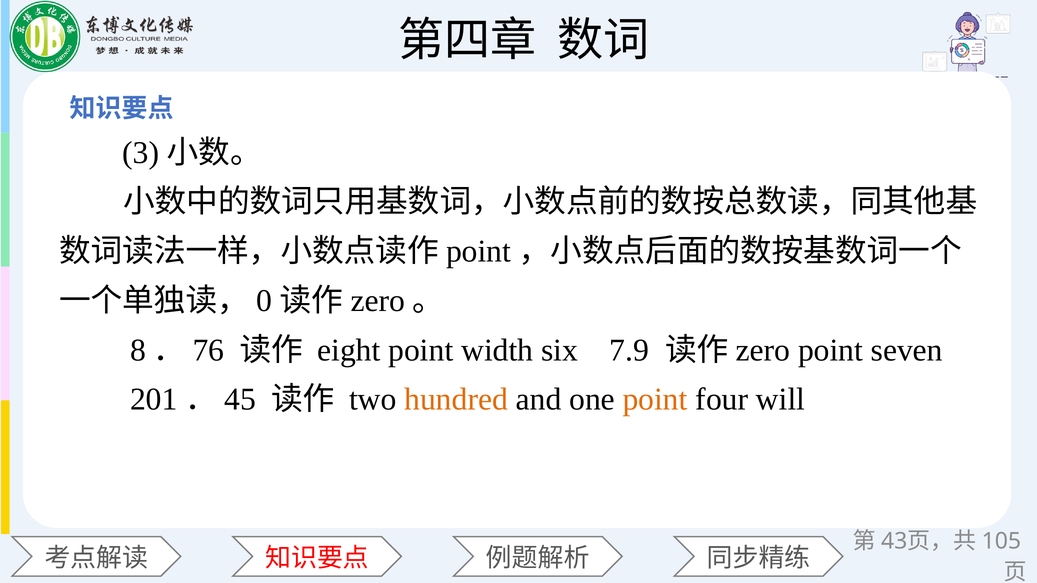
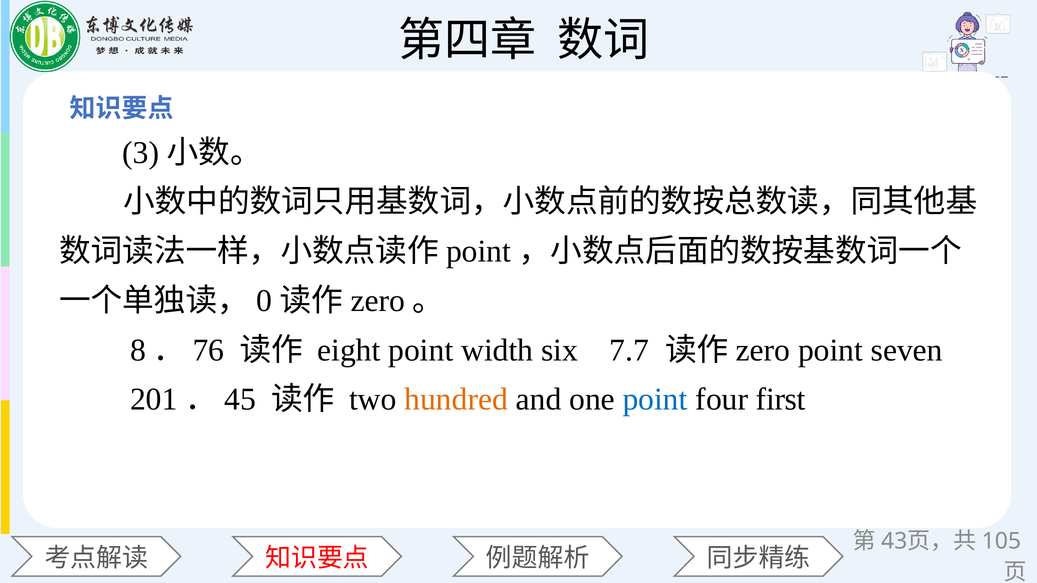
7.9: 7.9 -> 7.7 (629, 350)
point colour: orange -> blue (655, 400)
will: will -> first (781, 400)
